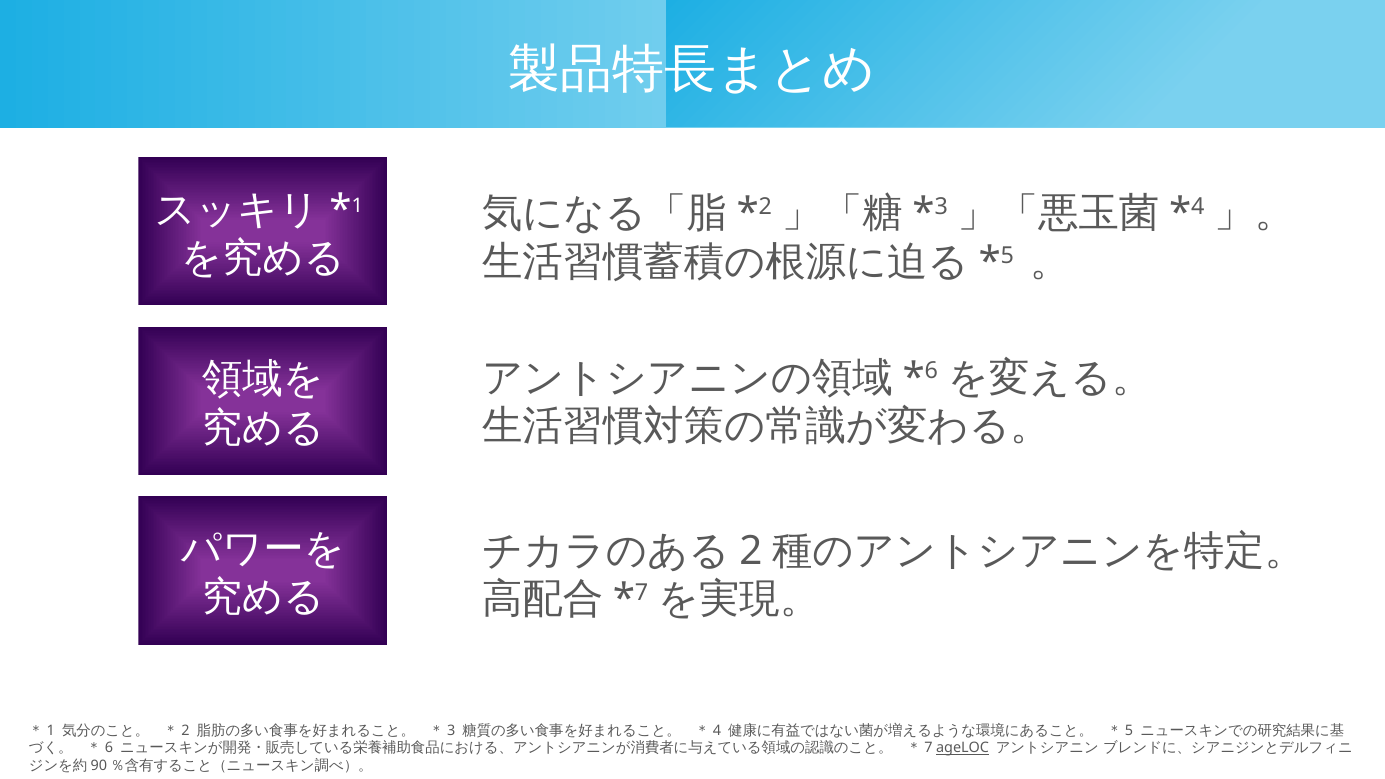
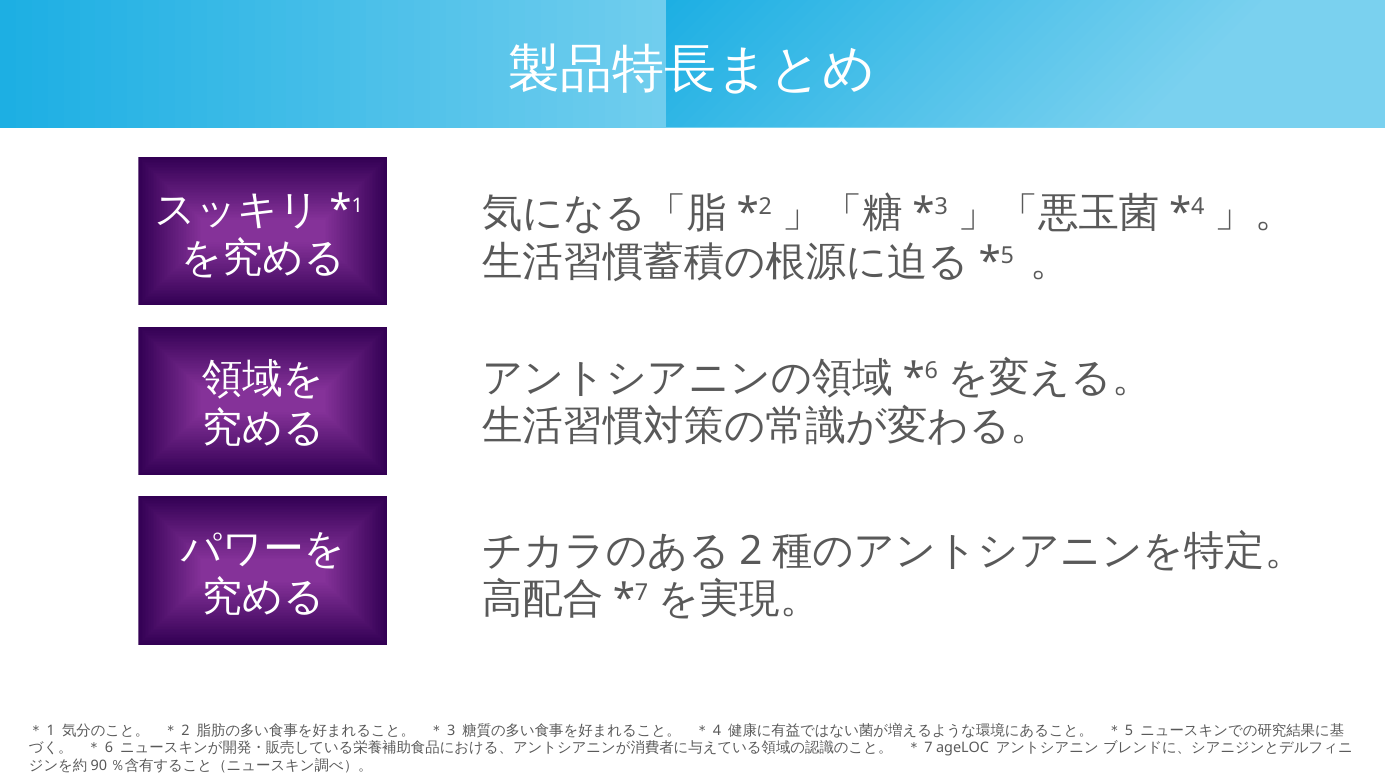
ageLOC underline: present -> none (963, 748)
